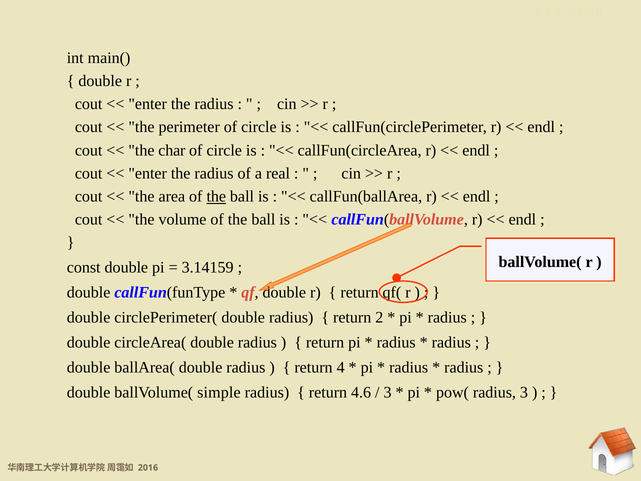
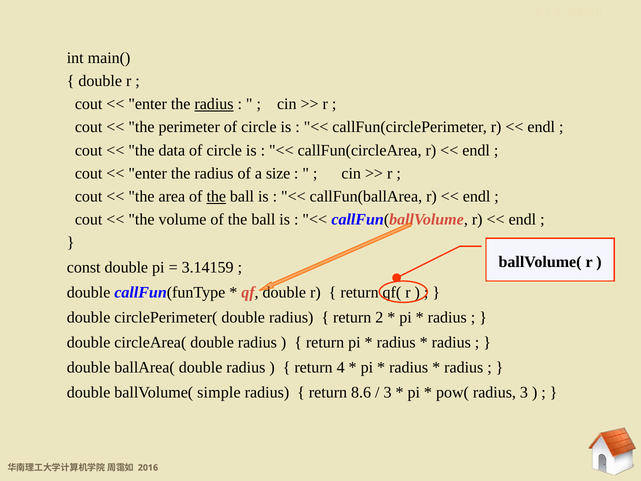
radius underline: none -> present (214, 104)
char: char -> data (172, 150)
real: real -> size (278, 173)
4.6: 4.6 -> 8.6 (361, 392)
